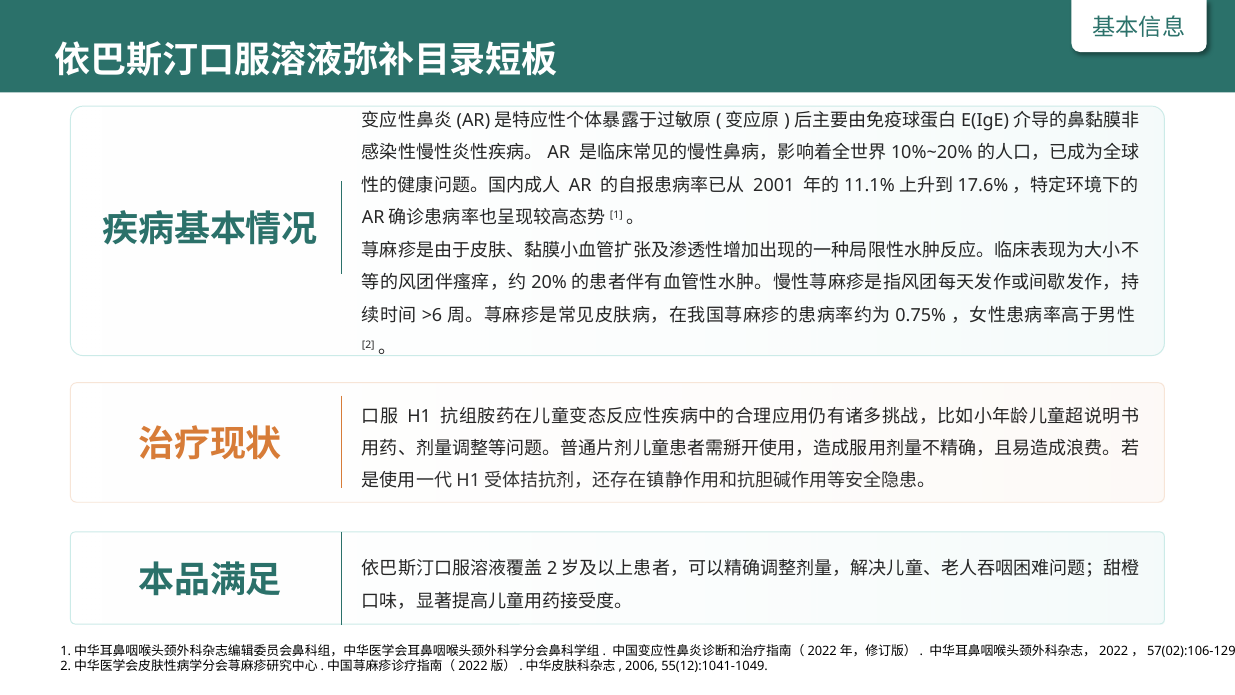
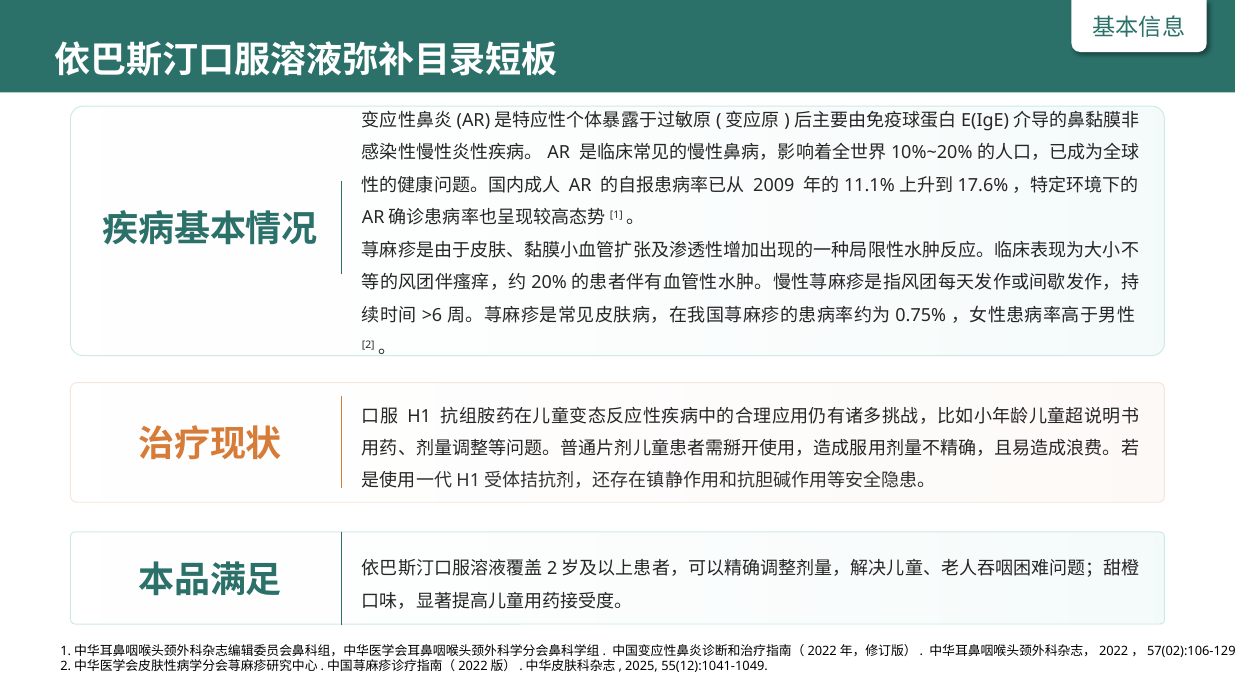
2001: 2001 -> 2009 (774, 185)
2006: 2006 -> 2025 (642, 666)
